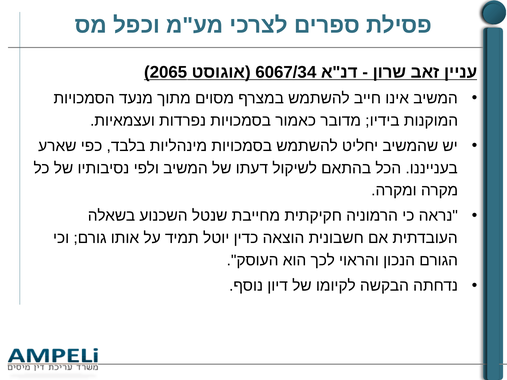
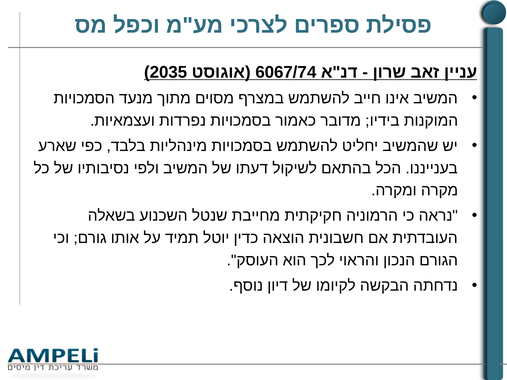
2065: 2065 -> 2035 (168, 72)
6067/34: 6067/34 -> 6067/74 (286, 72)
